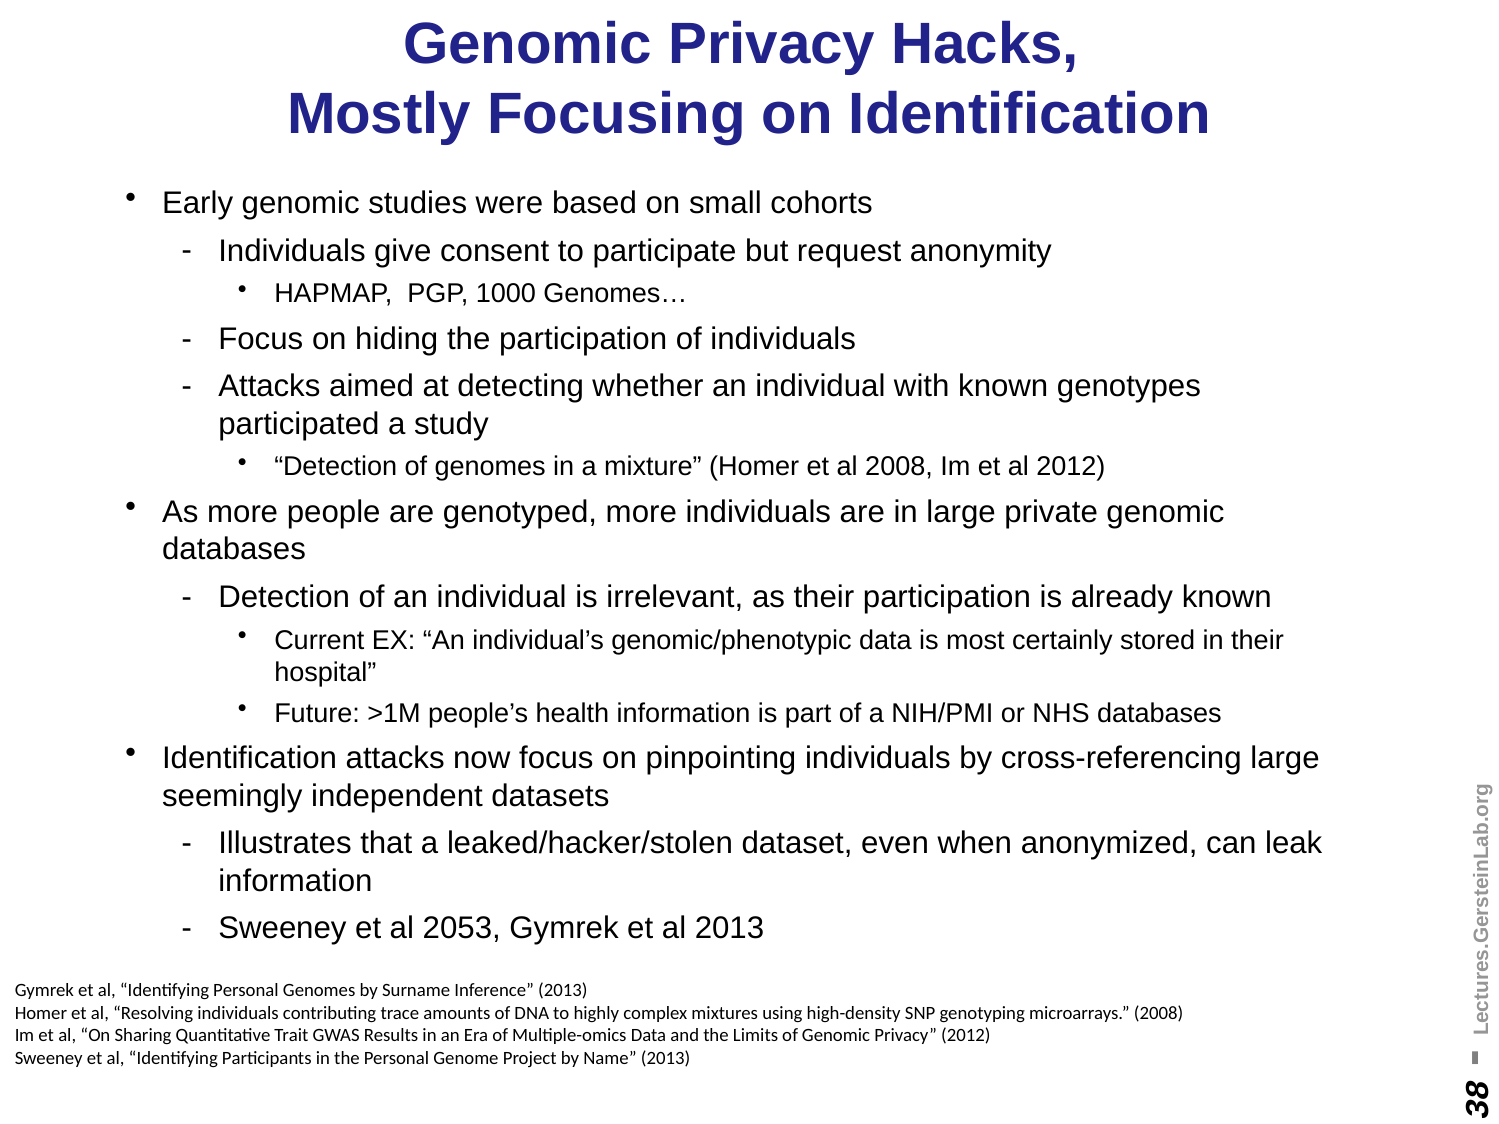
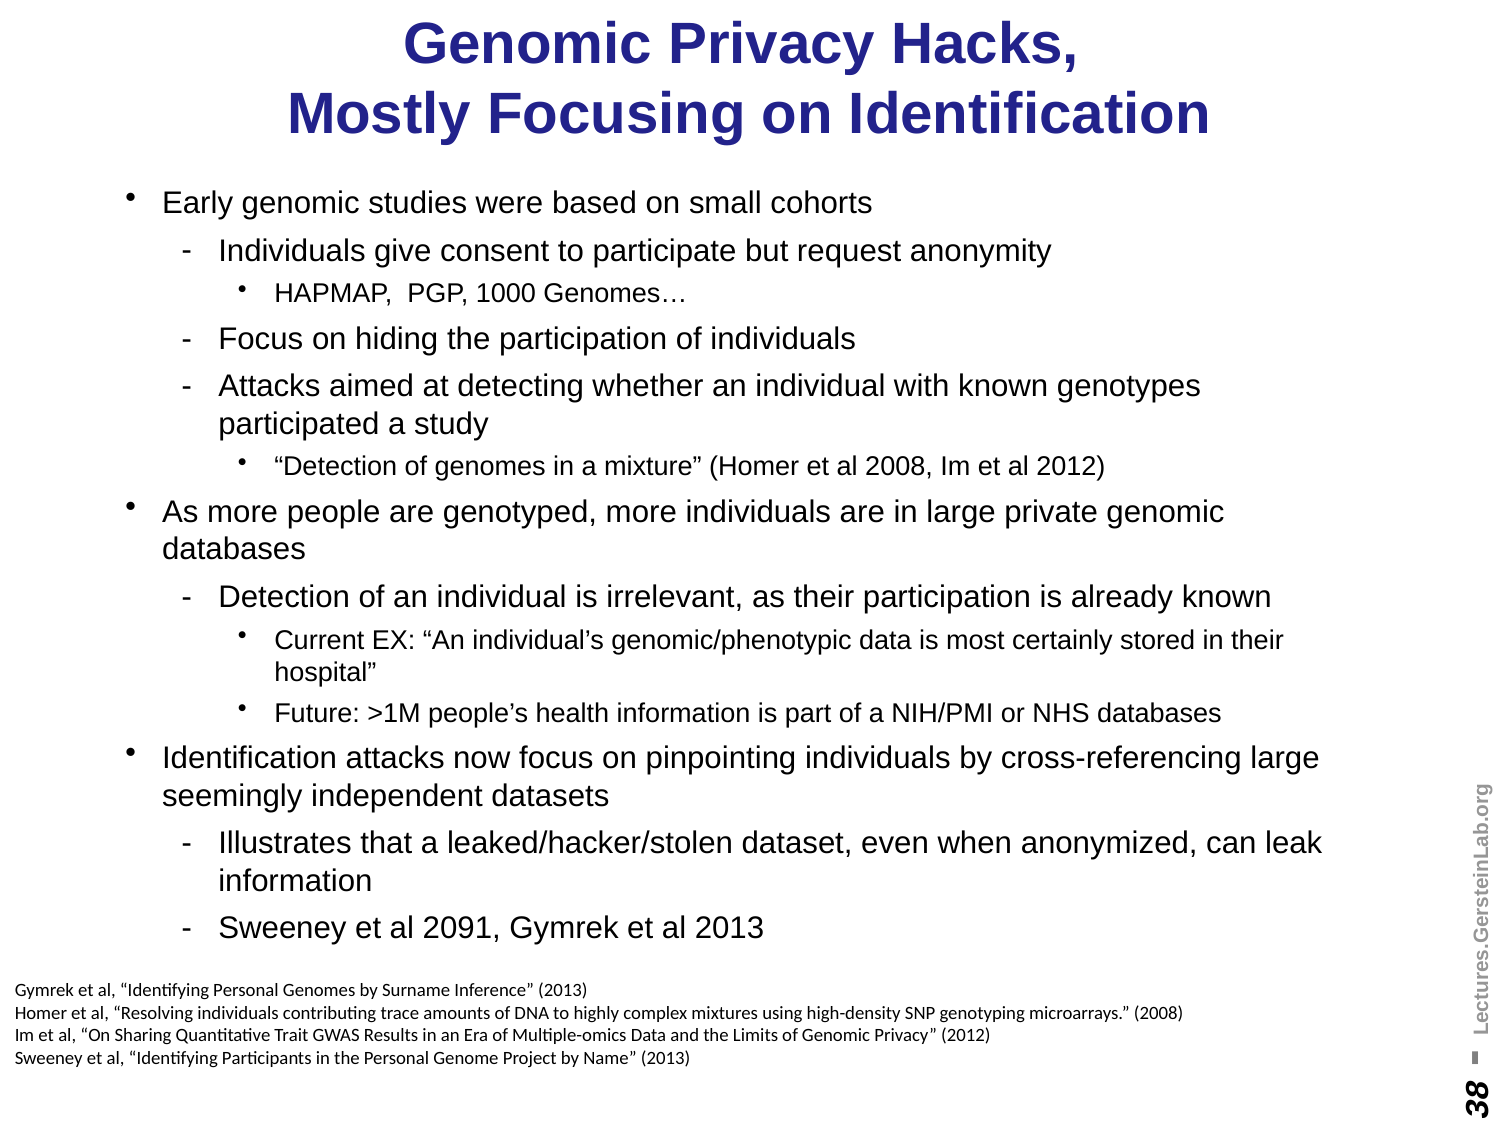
2053: 2053 -> 2091 (462, 929)
